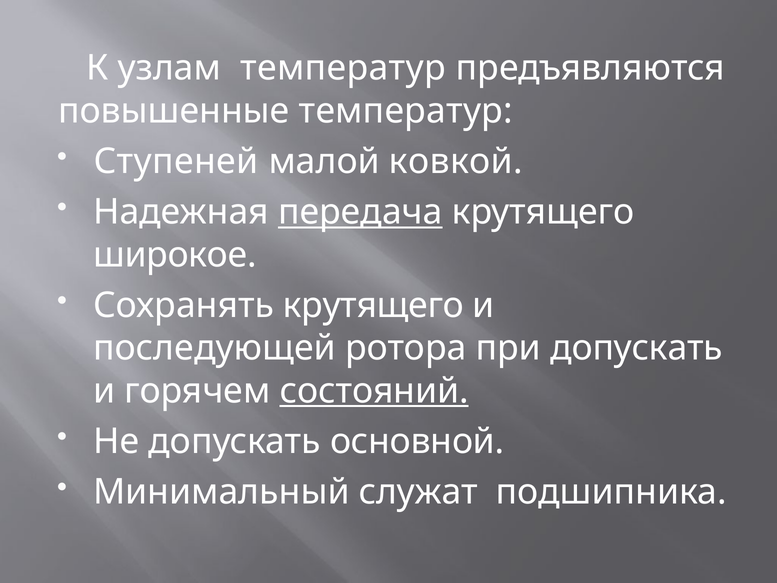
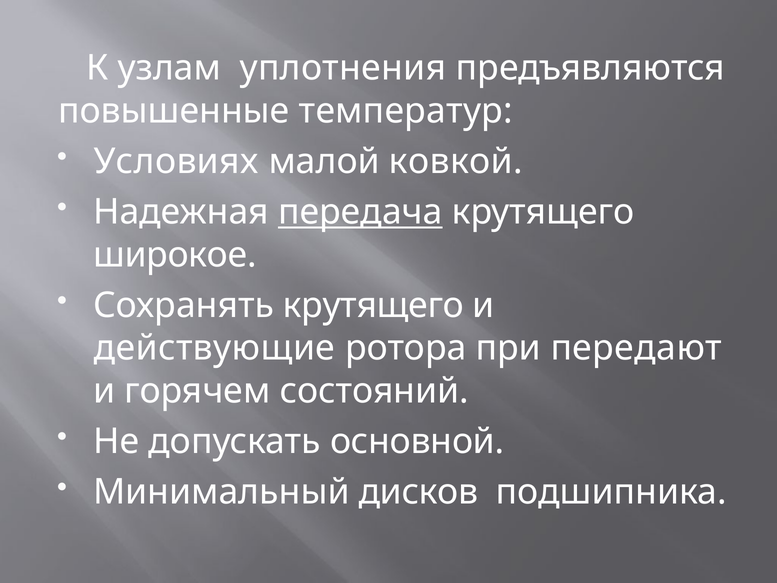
узлам температур: температур -> уплотнения (343, 68)
Ступеней: Ступеней -> Условиях (176, 161)
последующей: последующей -> действующие (214, 348)
при допускать: допускать -> передают (636, 348)
состояний underline: present -> none (374, 391)
служат: служат -> дисков (418, 492)
